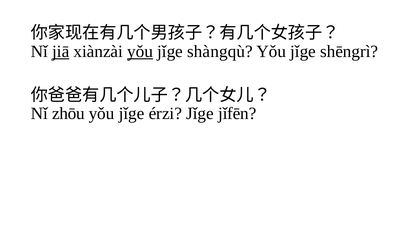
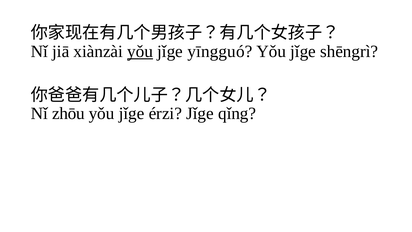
jiā underline: present -> none (61, 51)
shàngqù: shàngqù -> yīngguó (220, 51)
jǐfēn: jǐfēn -> qǐng (237, 113)
